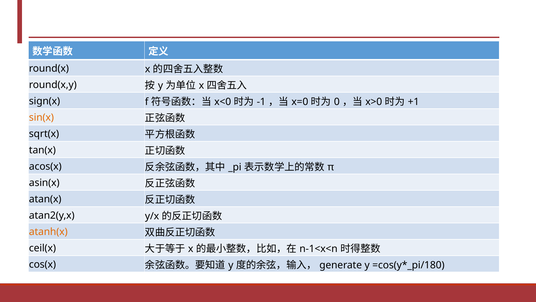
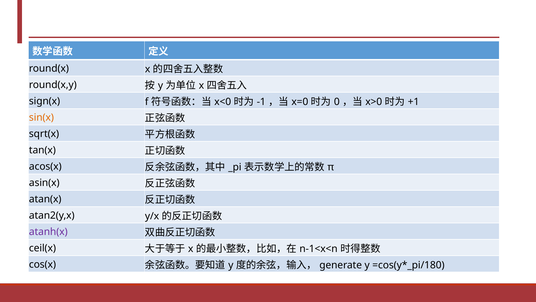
atanh(x colour: orange -> purple (48, 232)
